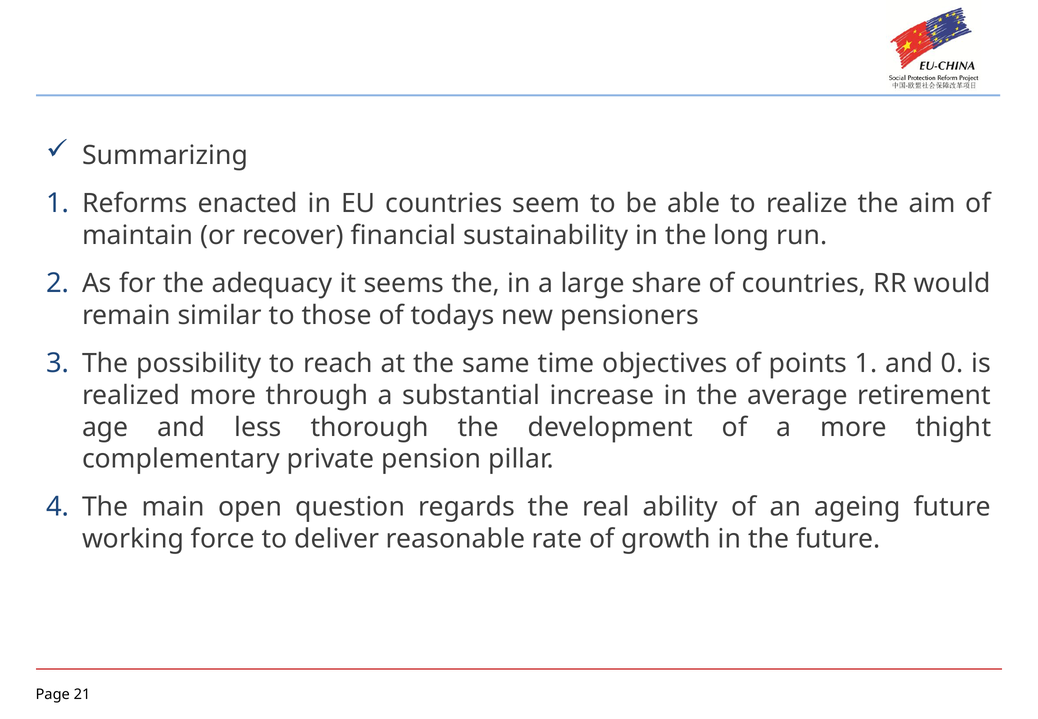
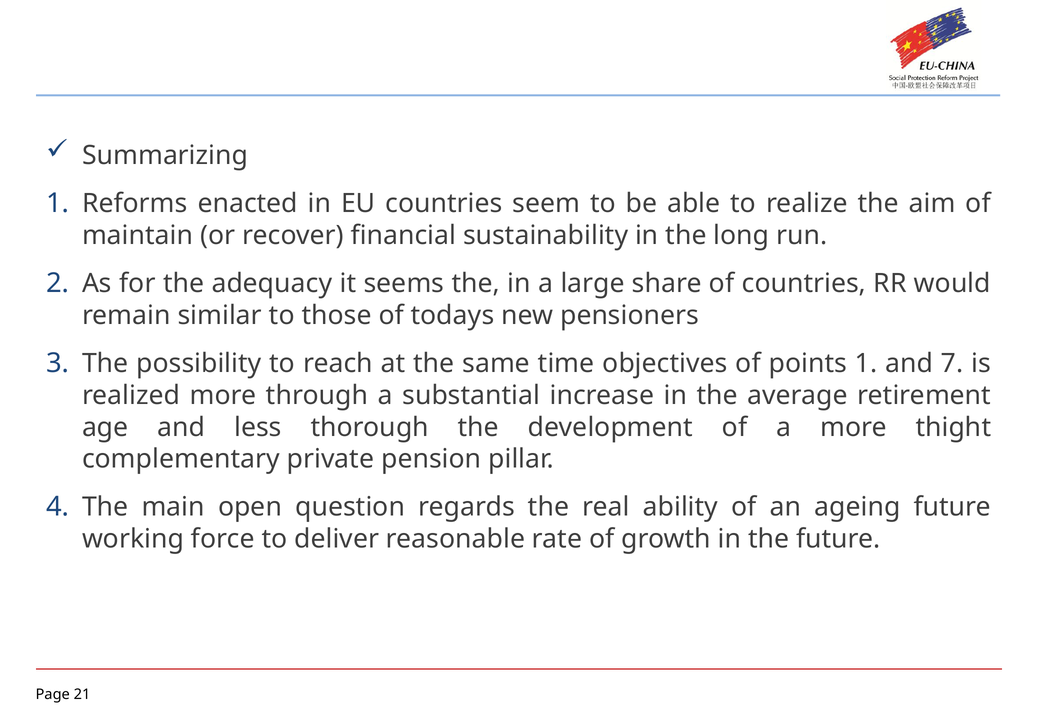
0: 0 -> 7 (952, 363)
